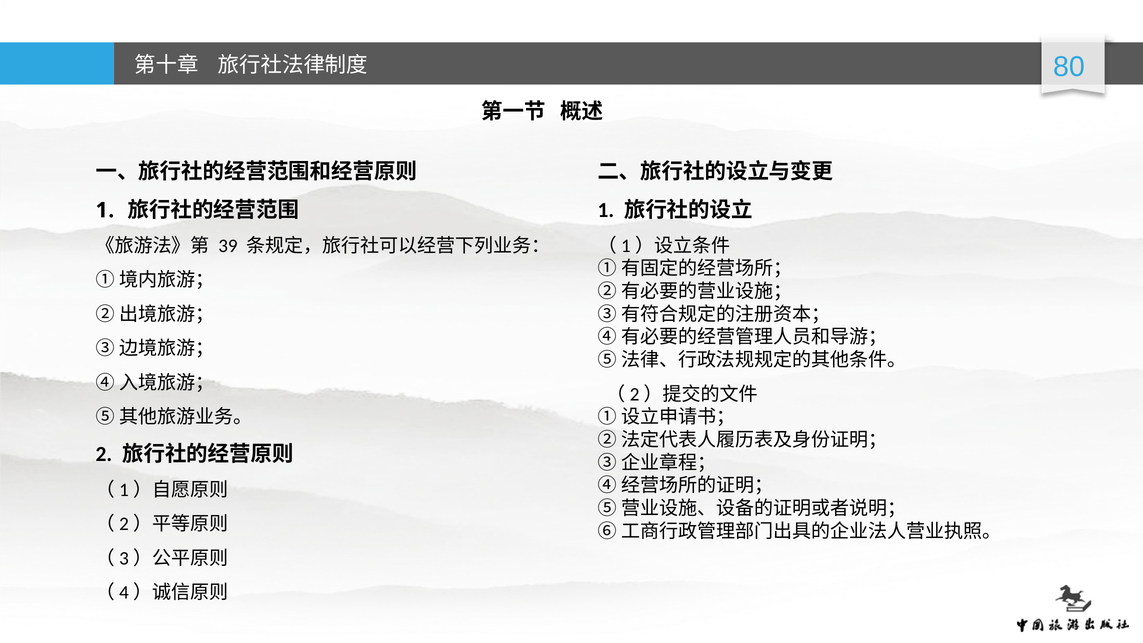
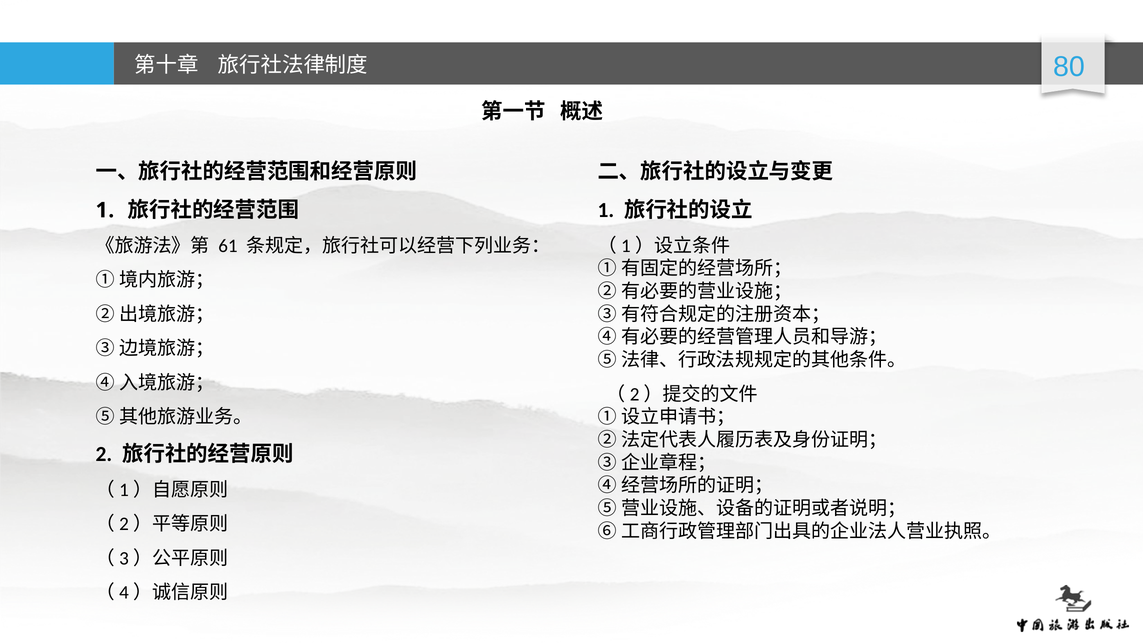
39: 39 -> 61 (228, 246)
